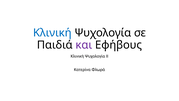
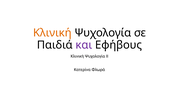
Κλινική colour: blue -> orange (52, 33)
